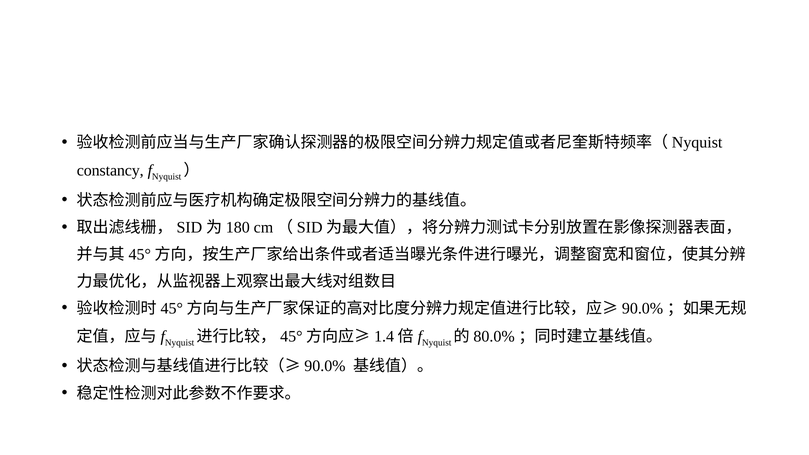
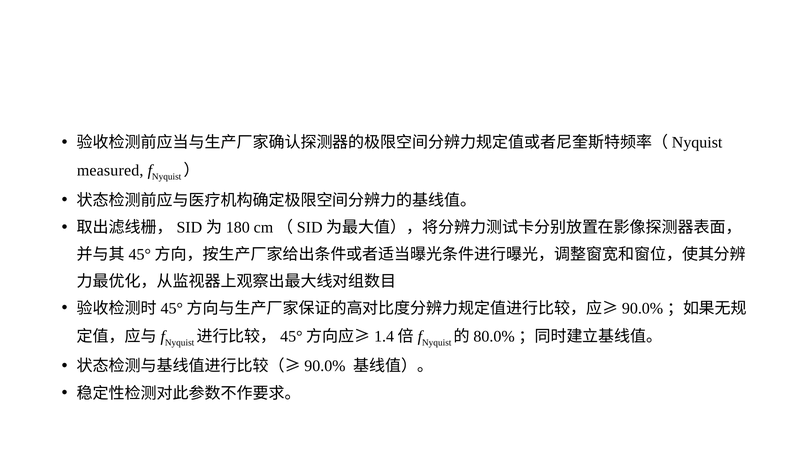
constancy: constancy -> measured (110, 170)
